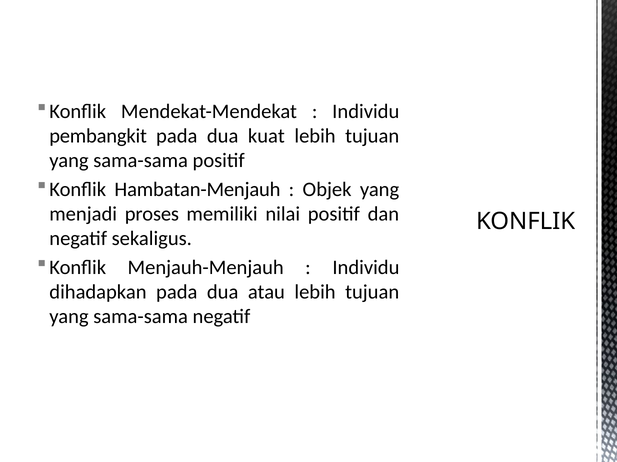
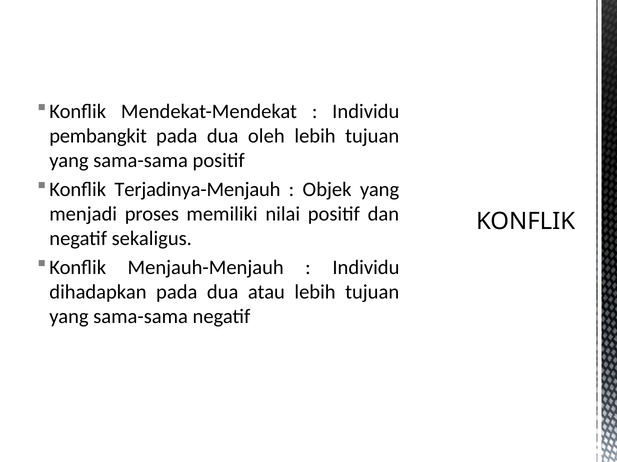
kuat: kuat -> oleh (266, 136)
Hambatan-Menjauh: Hambatan-Menjauh -> Terjadinya-Menjauh (197, 190)
